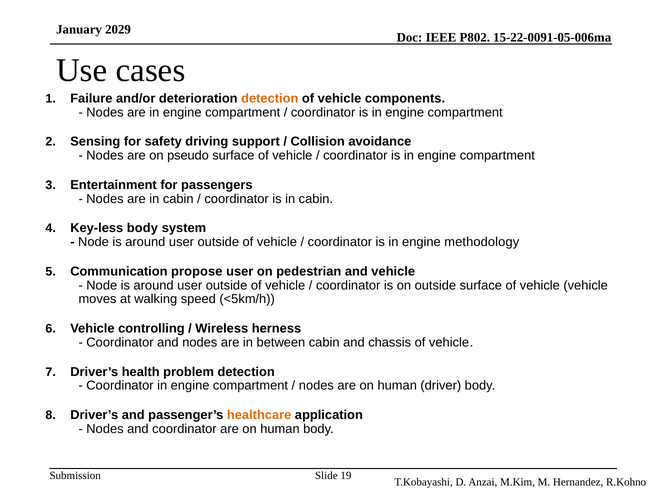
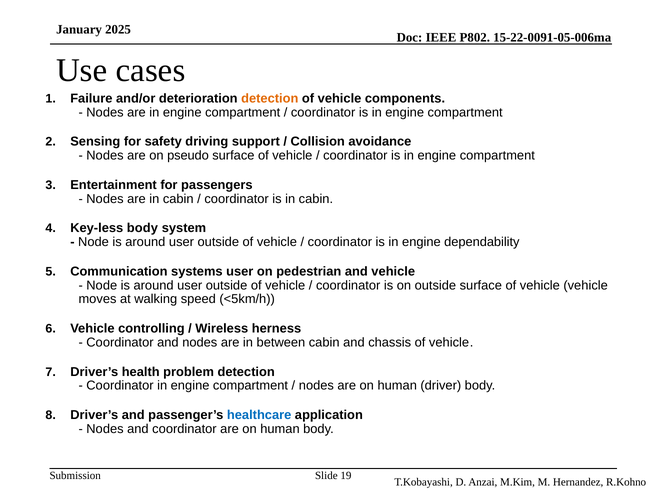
2029: 2029 -> 2025 (118, 29)
methodology: methodology -> dependability (482, 242)
propose: propose -> systems (197, 271)
healthcare colour: orange -> blue (259, 415)
